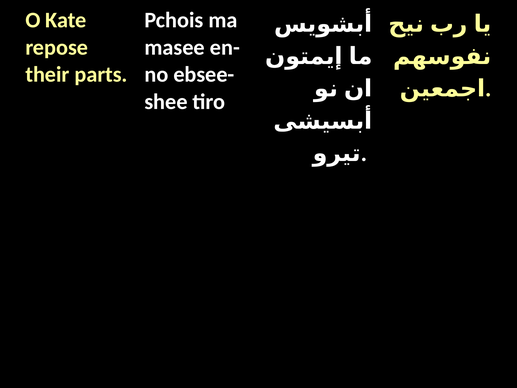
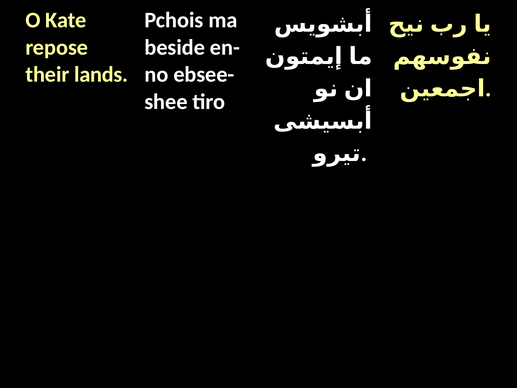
masee: masee -> beside (175, 47)
parts: parts -> lands (101, 75)
